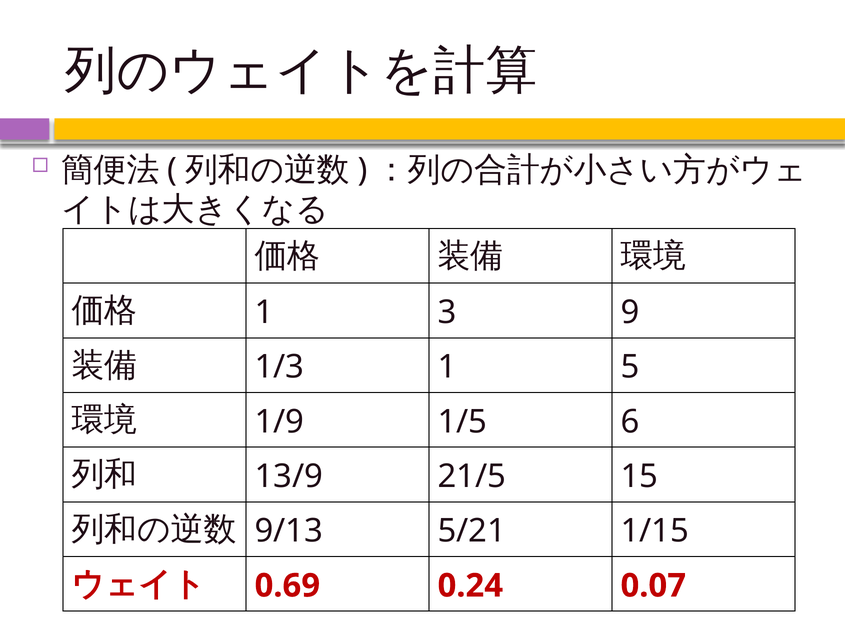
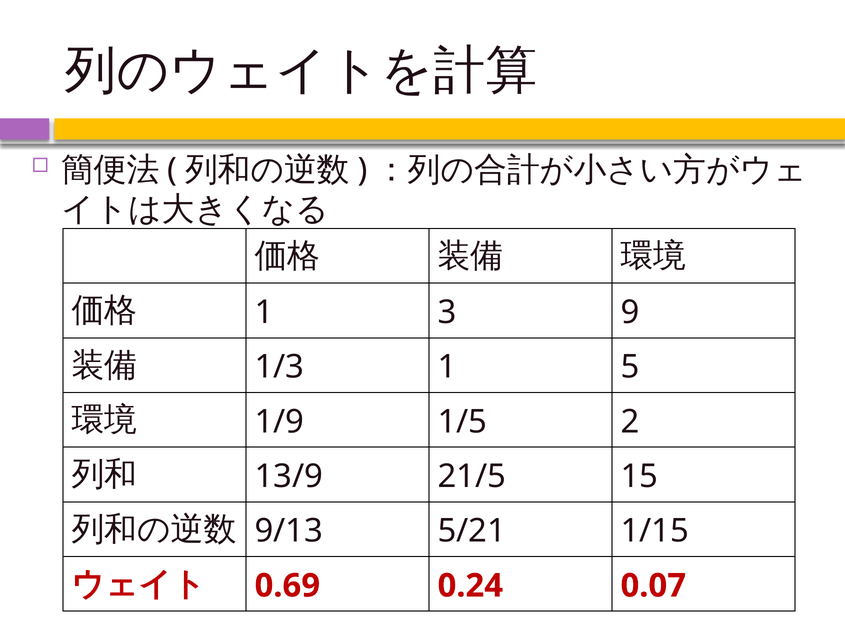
6: 6 -> 2 (630, 422)
